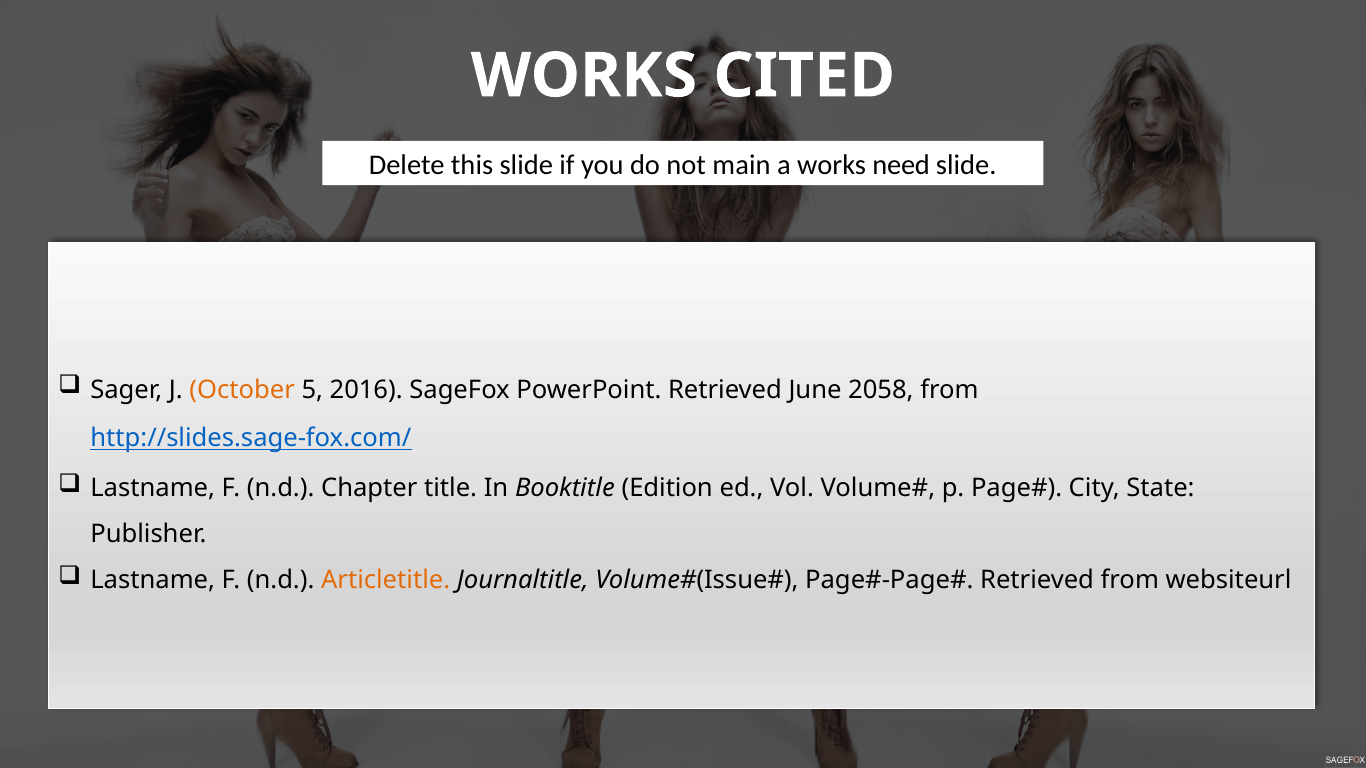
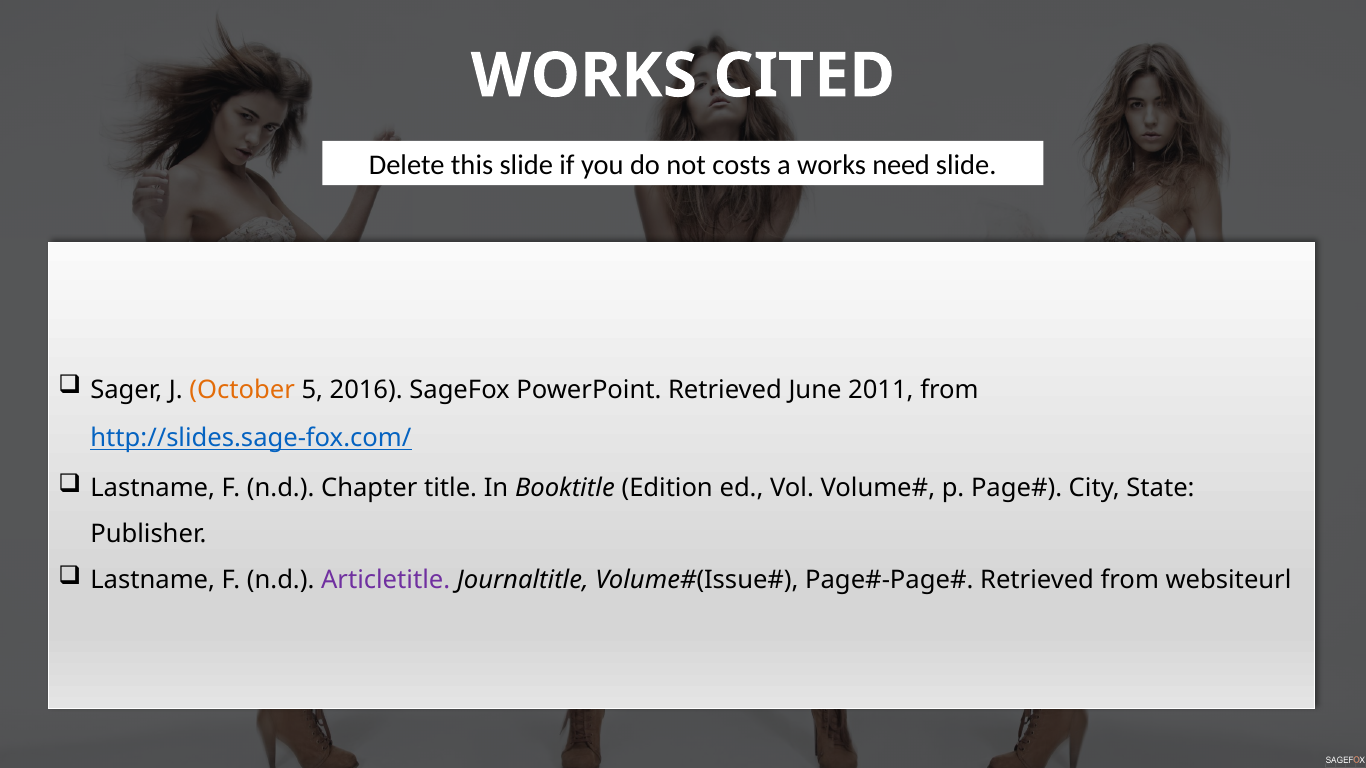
main: main -> costs (742, 165)
2058: 2058 -> 2011 (881, 390)
Articletitle colour: orange -> purple (386, 580)
